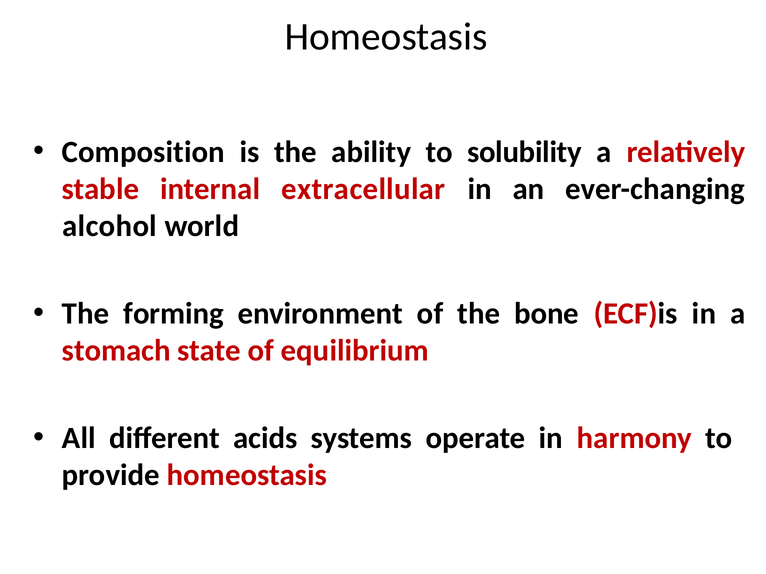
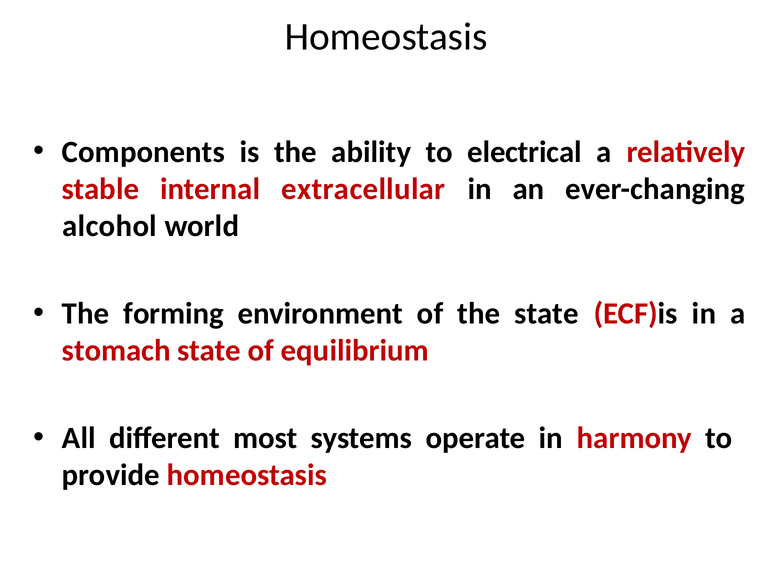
Composition: Composition -> Components (143, 152)
solubility: solubility -> electrical (525, 152)
the bone: bone -> state (547, 314)
acids: acids -> most (265, 439)
